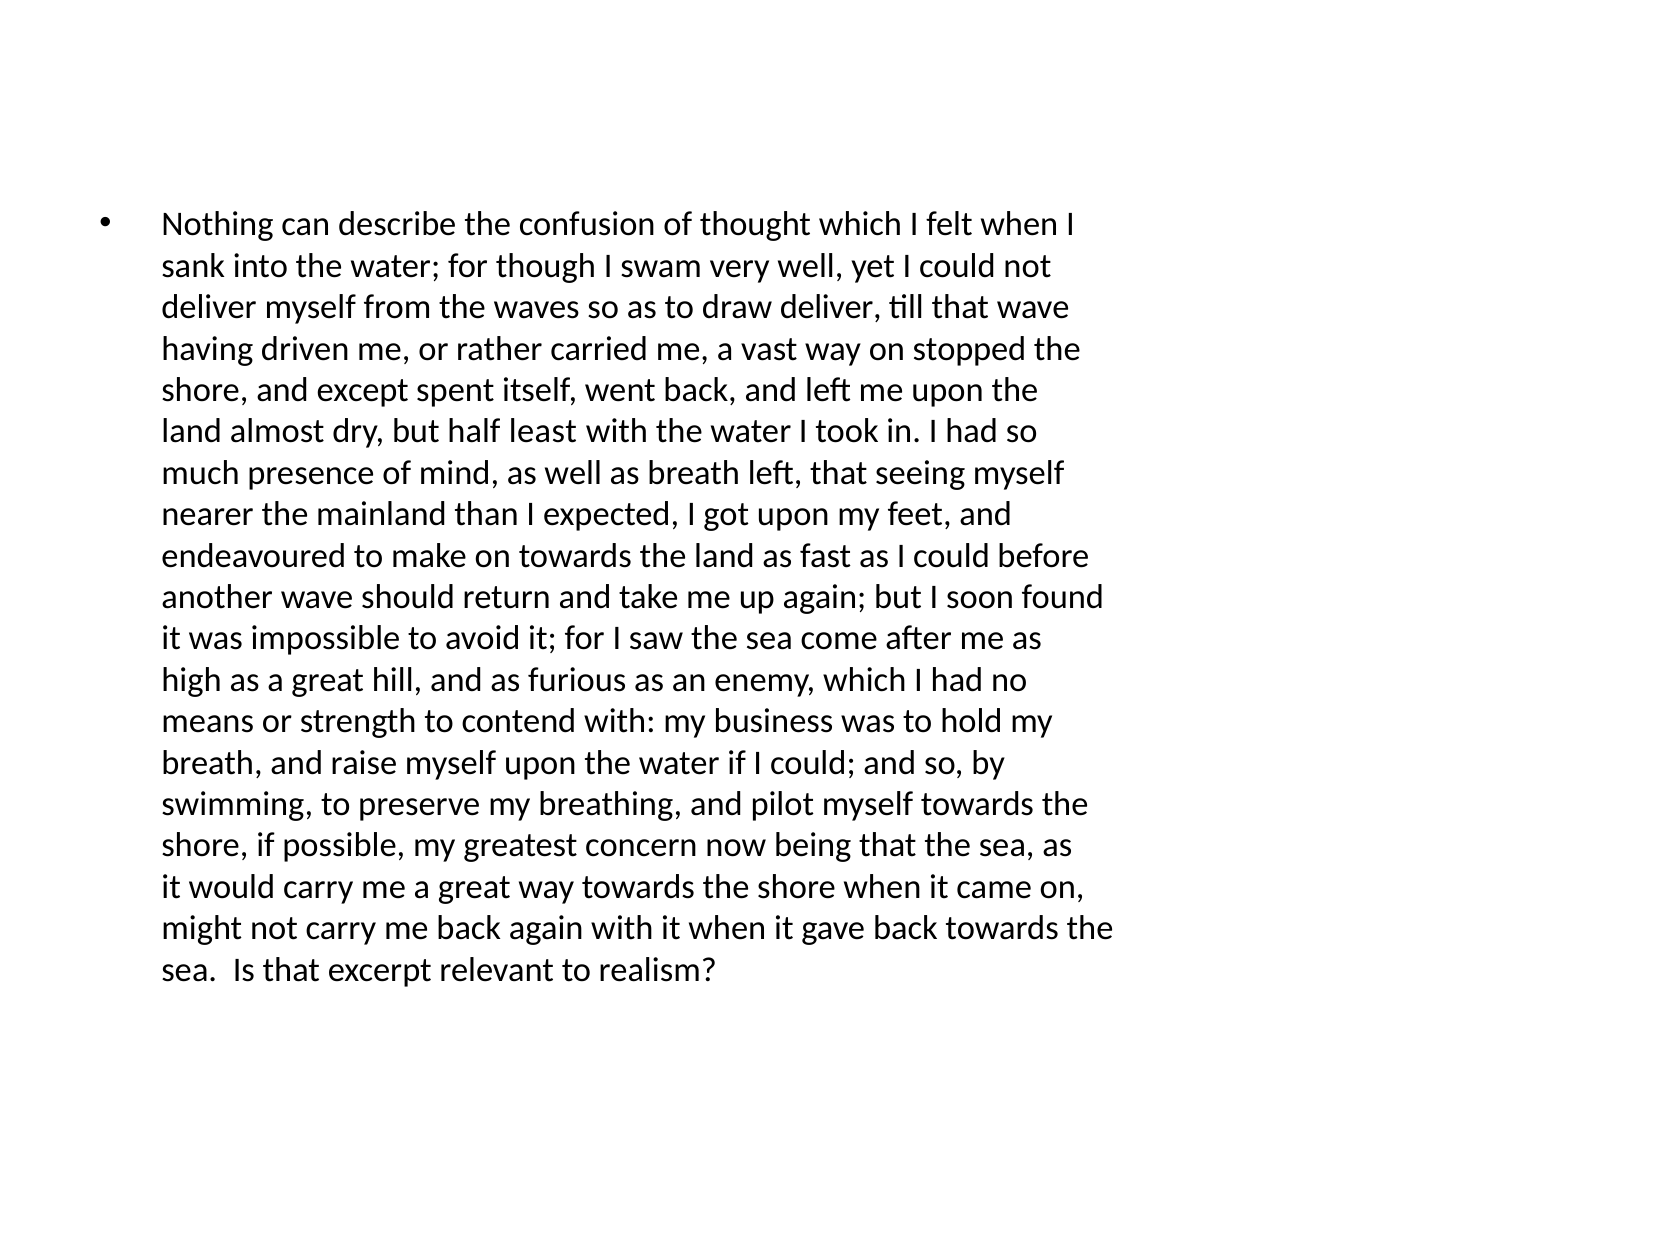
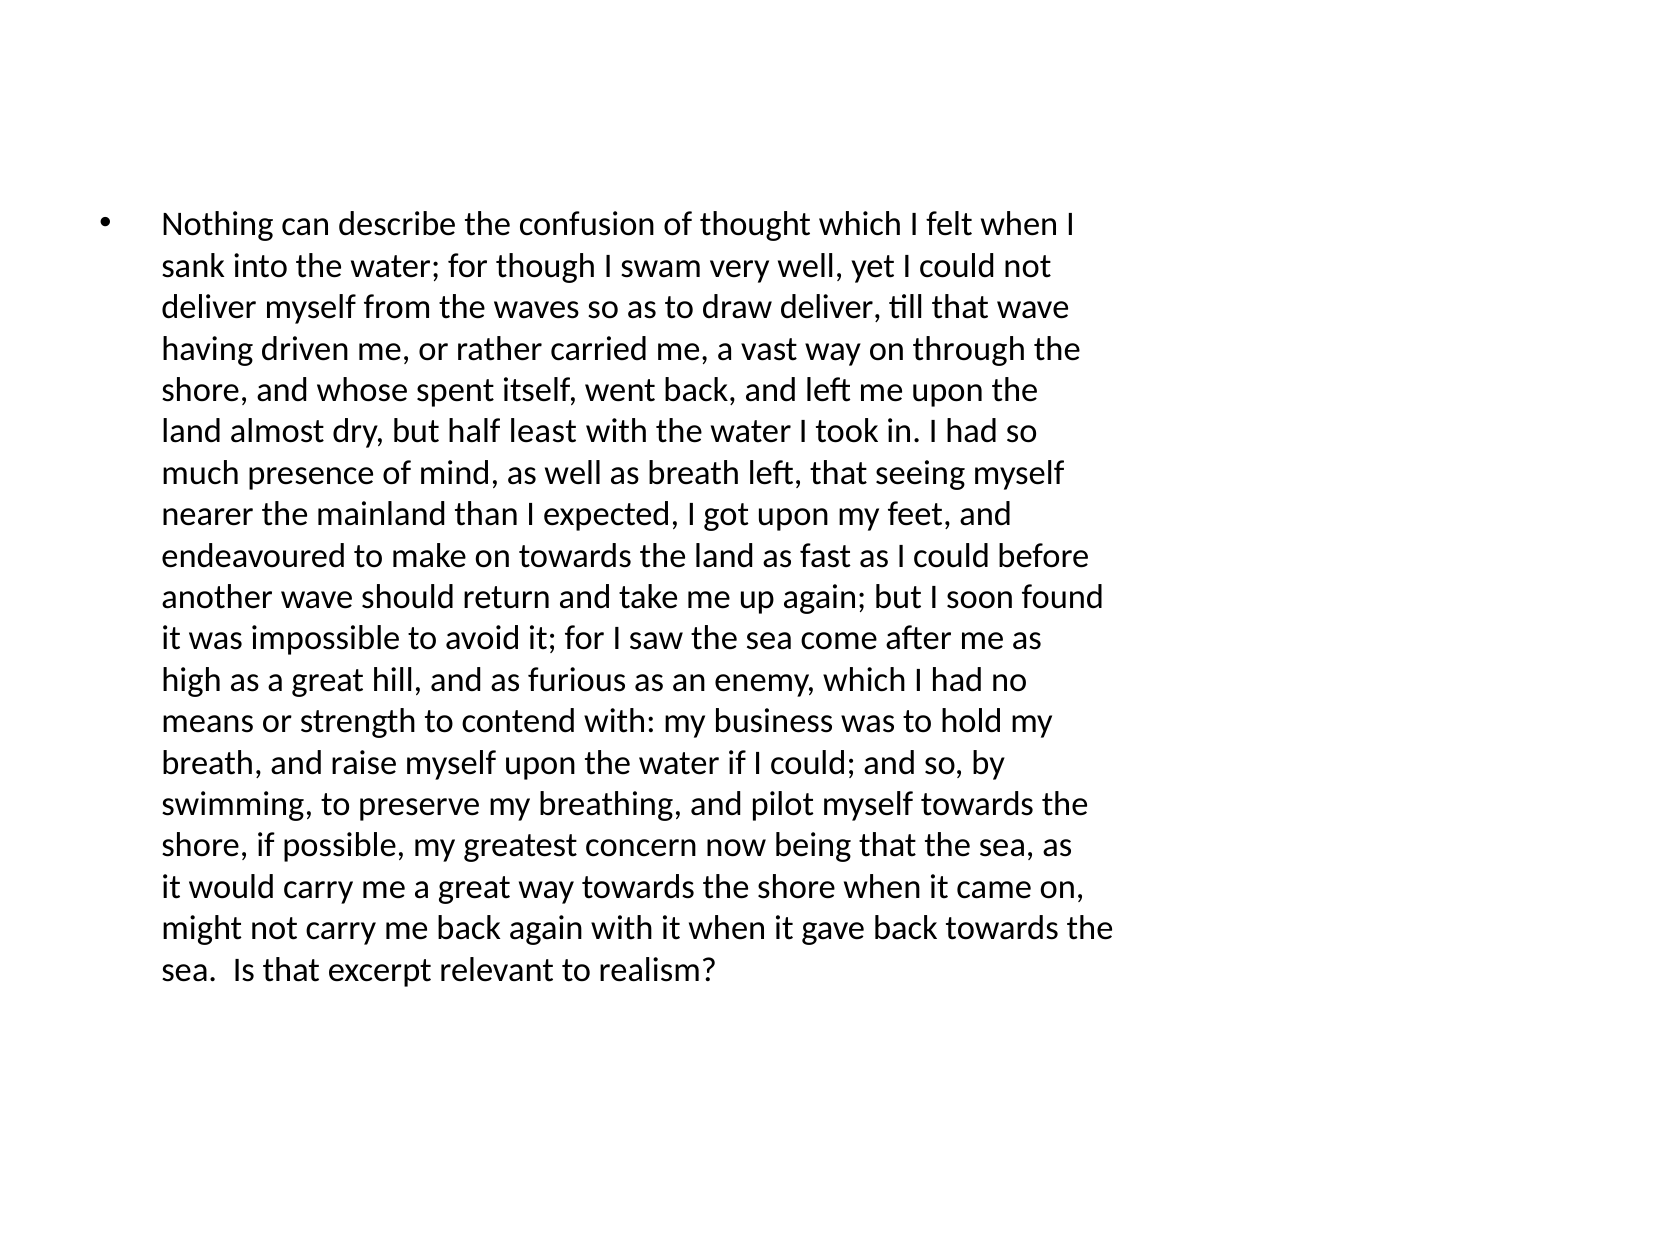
stopped: stopped -> through (969, 349)
except: except -> whose (362, 390)
